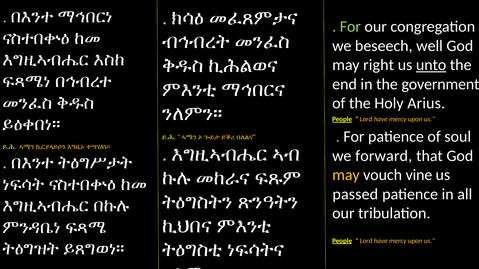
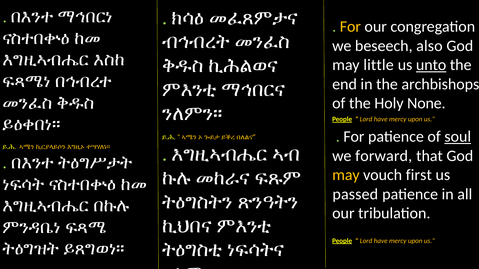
For colour: light green -> yellow (350, 27)
well: well -> also (429, 46)
right: right -> little (379, 65)
government: government -> archbishops (440, 84)
Arius: Arius -> None (426, 103)
soul underline: none -> present (458, 137)
vine: vine -> first (419, 175)
